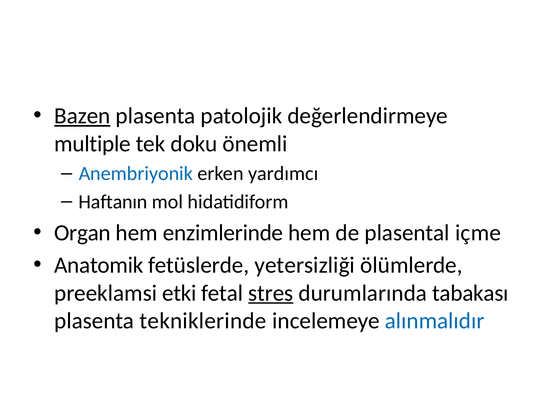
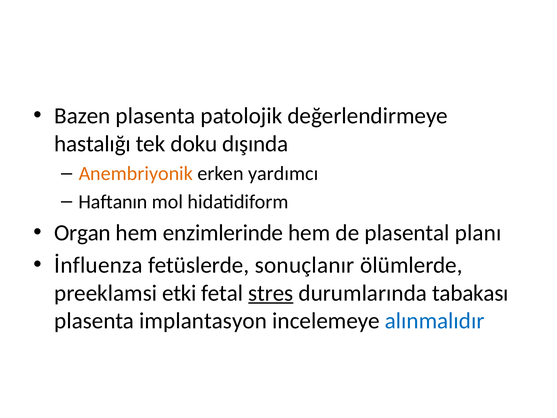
Bazen underline: present -> none (82, 116)
multiple: multiple -> hastalığı (93, 144)
önemli: önemli -> dışında (255, 144)
Anembriyonik colour: blue -> orange (136, 173)
içme: içme -> planı (478, 233)
Anatomik: Anatomik -> İnfluenza (99, 265)
yetersizliği: yetersizliği -> sonuçlanır (305, 265)
tekniklerinde: tekniklerinde -> implantasyon (203, 321)
